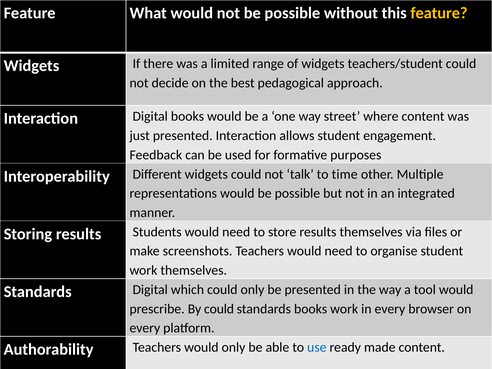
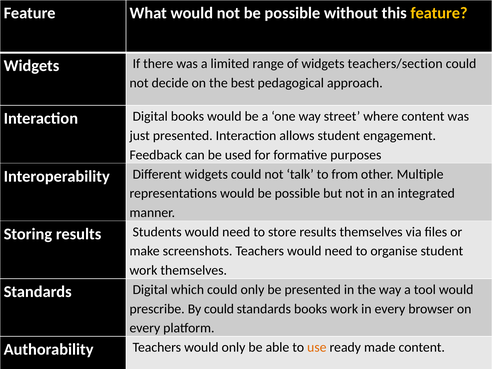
teachers/student: teachers/student -> teachers/section (395, 64)
time: time -> from (345, 174)
use colour: blue -> orange (317, 347)
